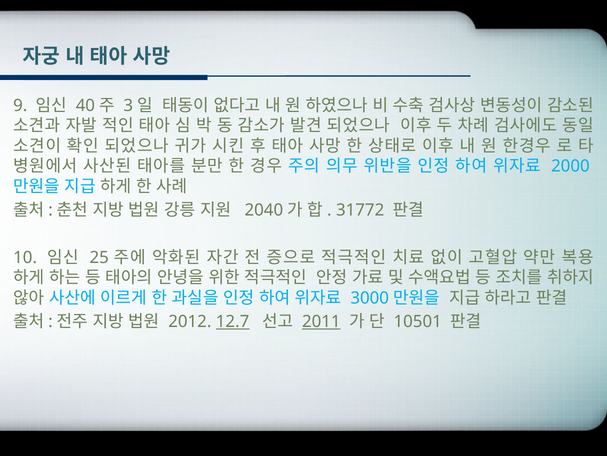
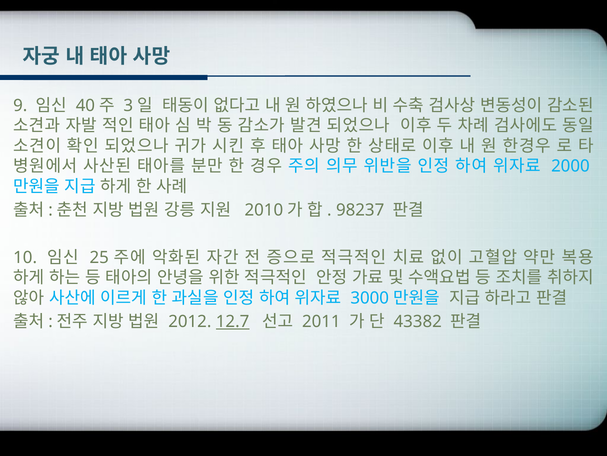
2040: 2040 -> 2010 (264, 210)
31772: 31772 -> 98237 (360, 210)
2011 underline: present -> none (321, 321)
10501: 10501 -> 43382 (418, 321)
